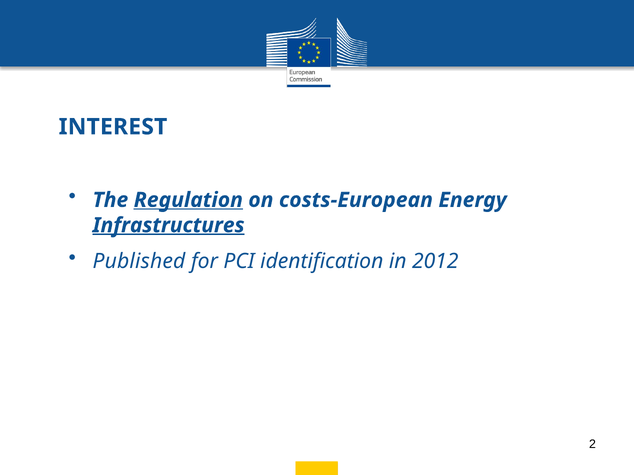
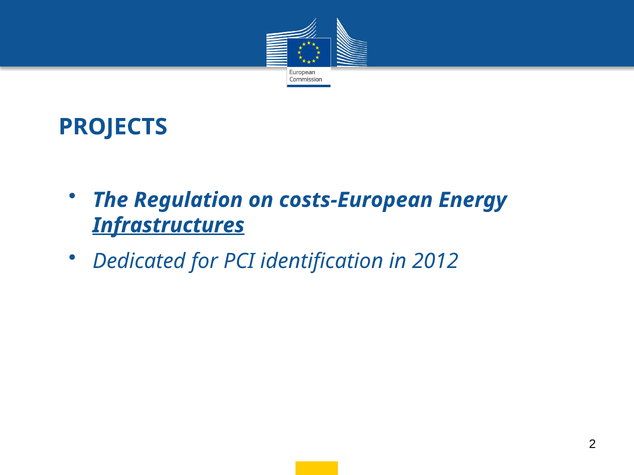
INTEREST: INTEREST -> PROJECTS (113, 127)
Regulation underline: present -> none (188, 200)
Published: Published -> Dedicated (139, 261)
